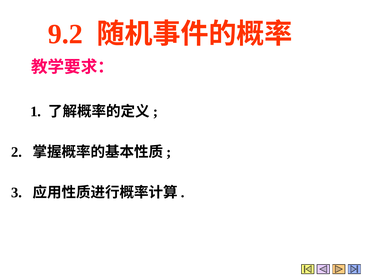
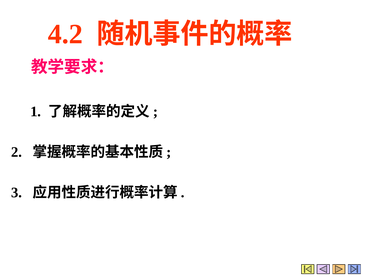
9.2: 9.2 -> 4.2 (65, 34)
